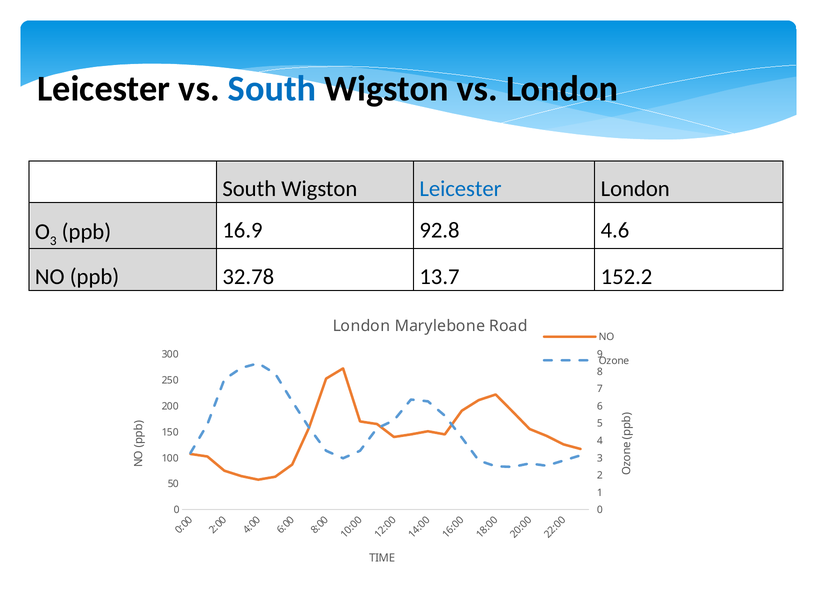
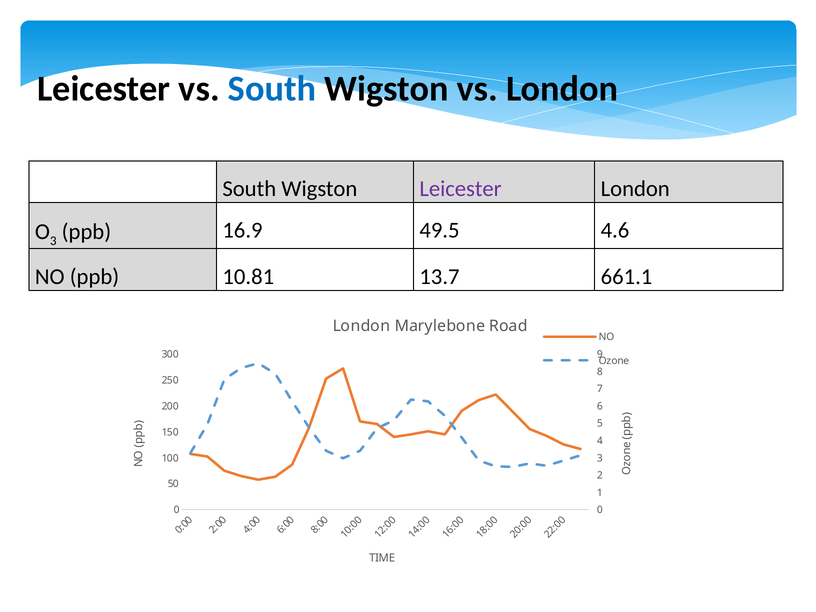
Leicester colour: blue -> purple (460, 189)
92.8: 92.8 -> 49.5 (439, 231)
32.78: 32.78 -> 10.81 (248, 277)
152.2: 152.2 -> 661.1 (626, 277)
